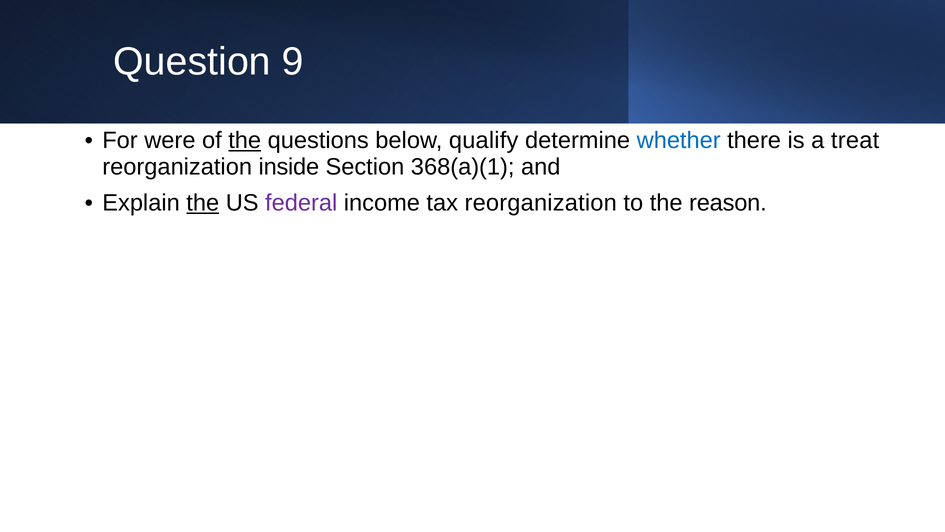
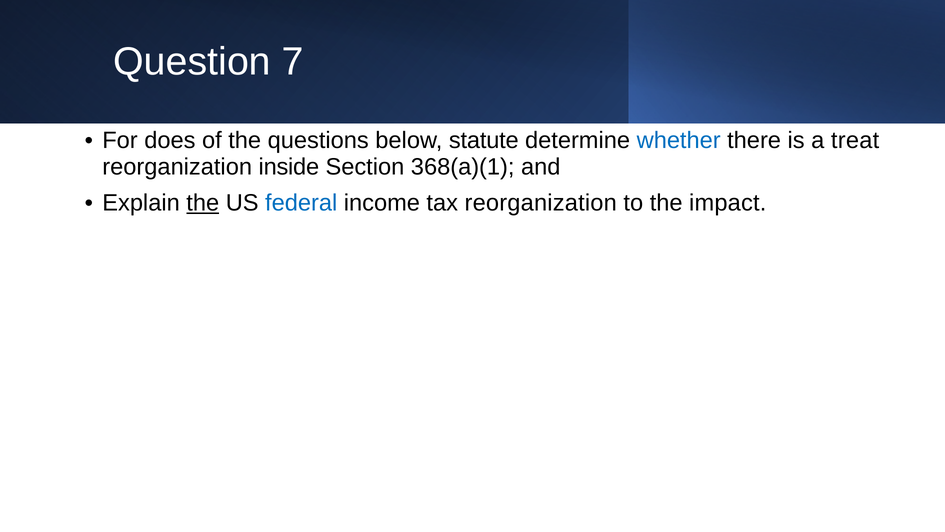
9: 9 -> 7 (293, 62)
were: were -> does (170, 140)
the underline: present -> none (245, 140)
qualify: qualify -> statute (484, 140)
federal colour: purple -> blue (301, 203)
reason: reason -> impact (728, 203)
